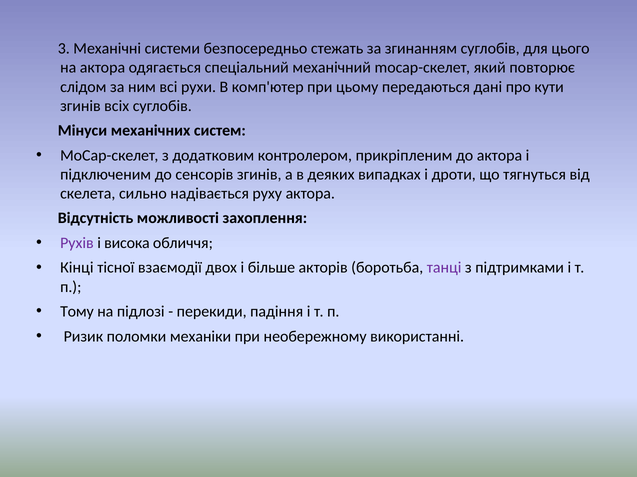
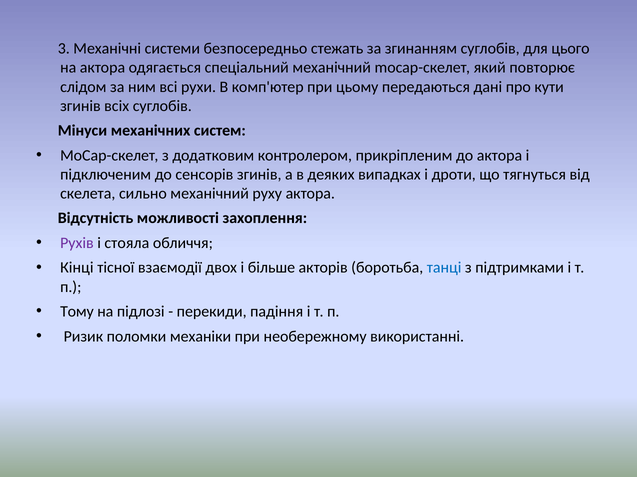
сильно надівається: надівається -> механічний (210, 194)
висока: висока -> стояла (127, 243)
танці colour: purple -> blue (444, 268)
